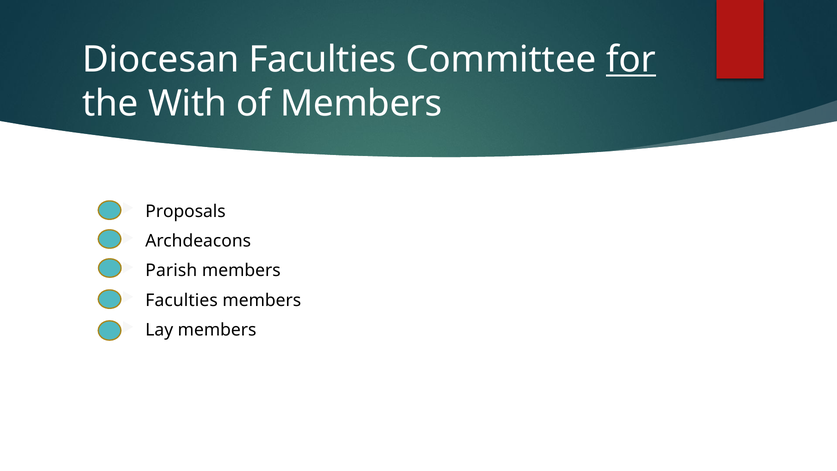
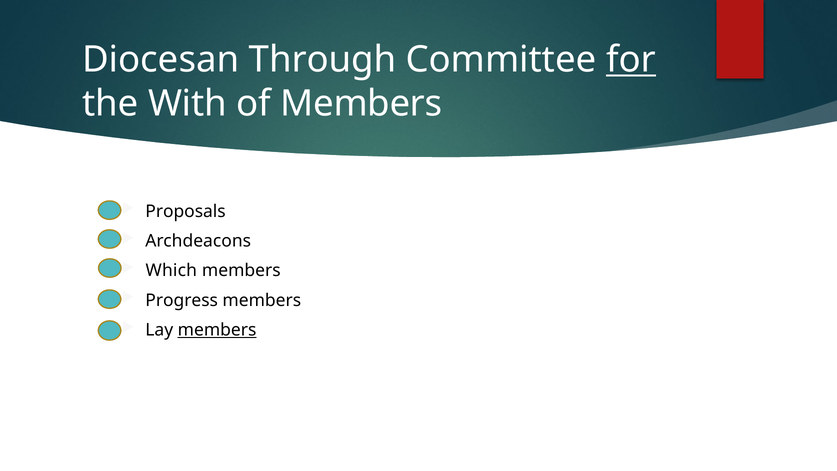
Diocesan Faculties: Faculties -> Through (322, 60)
Parish: Parish -> Which (171, 271)
Faculties: Faculties -> Progress (182, 300)
members underline: none -> present (217, 330)
